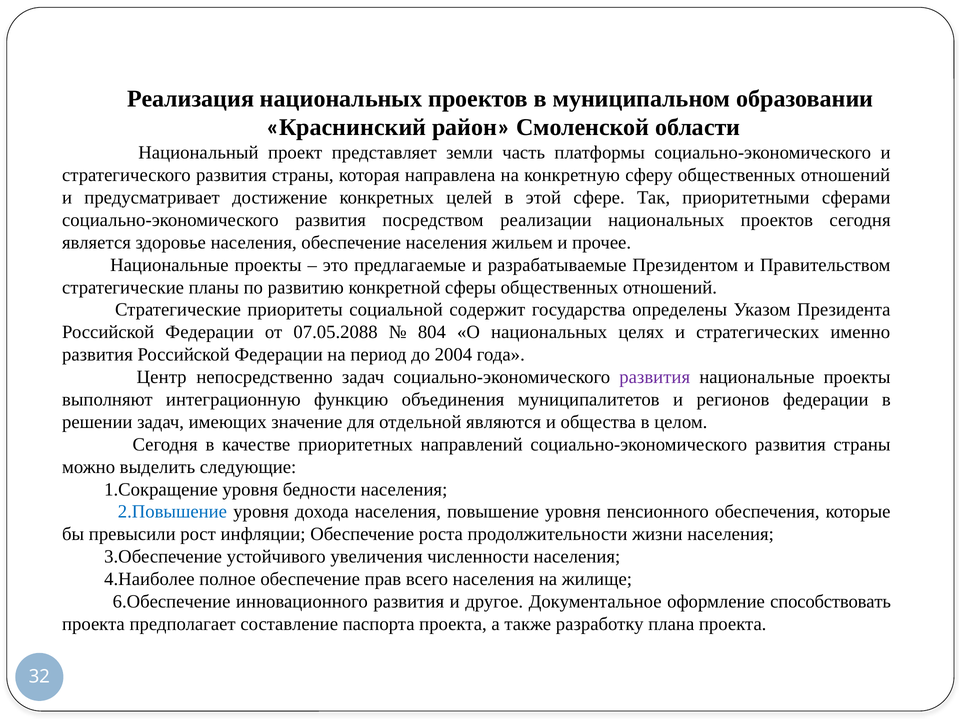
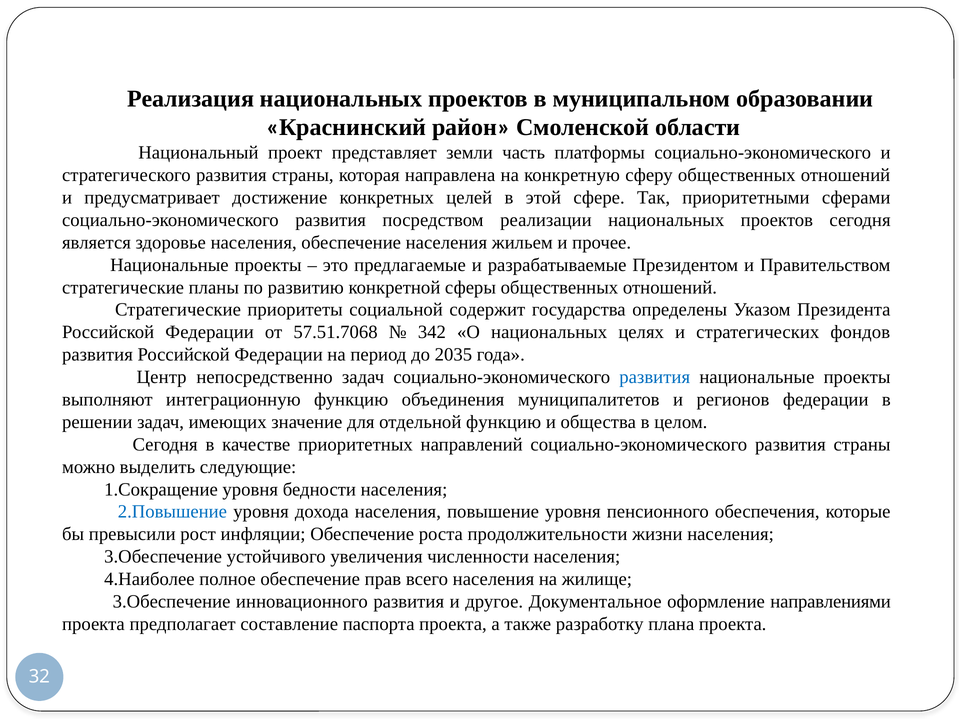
07.05.2088: 07.05.2088 -> 57.51.7068 (336, 332)
804: 804 -> 342 (432, 332)
именно: именно -> фондов (860, 332)
2004: 2004 -> 2035 (453, 355)
развития colour: purple -> blue (655, 377)
отдельной являются: являются -> функцию (504, 422)
6.Обеспечение: 6.Обеспечение -> 3.Обеспечение (172, 601)
способствовать: способствовать -> направлениями (831, 601)
